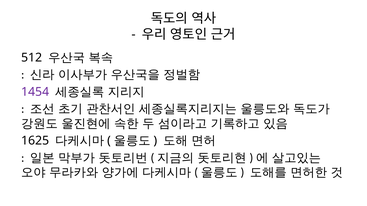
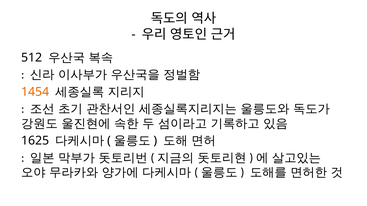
1454 colour: purple -> orange (35, 92)
